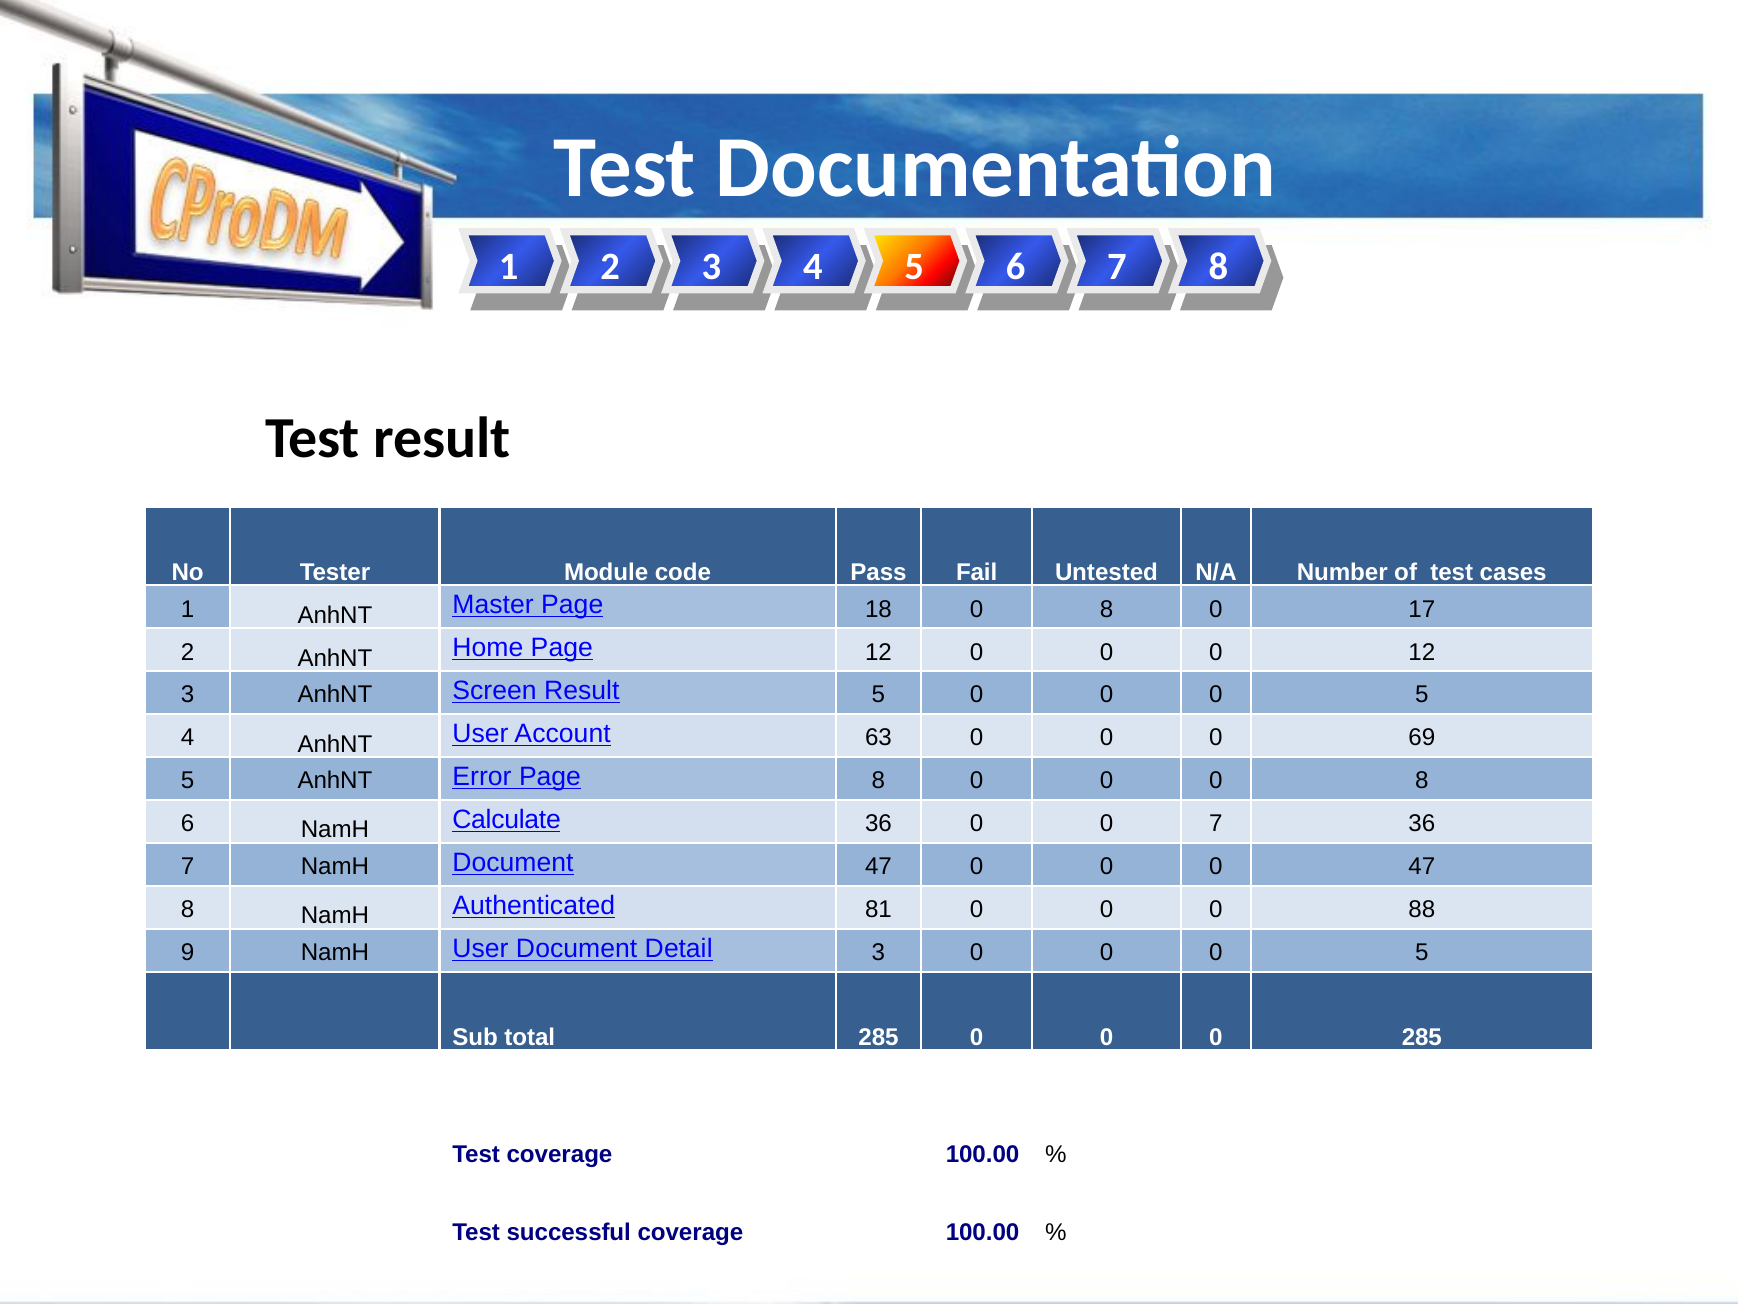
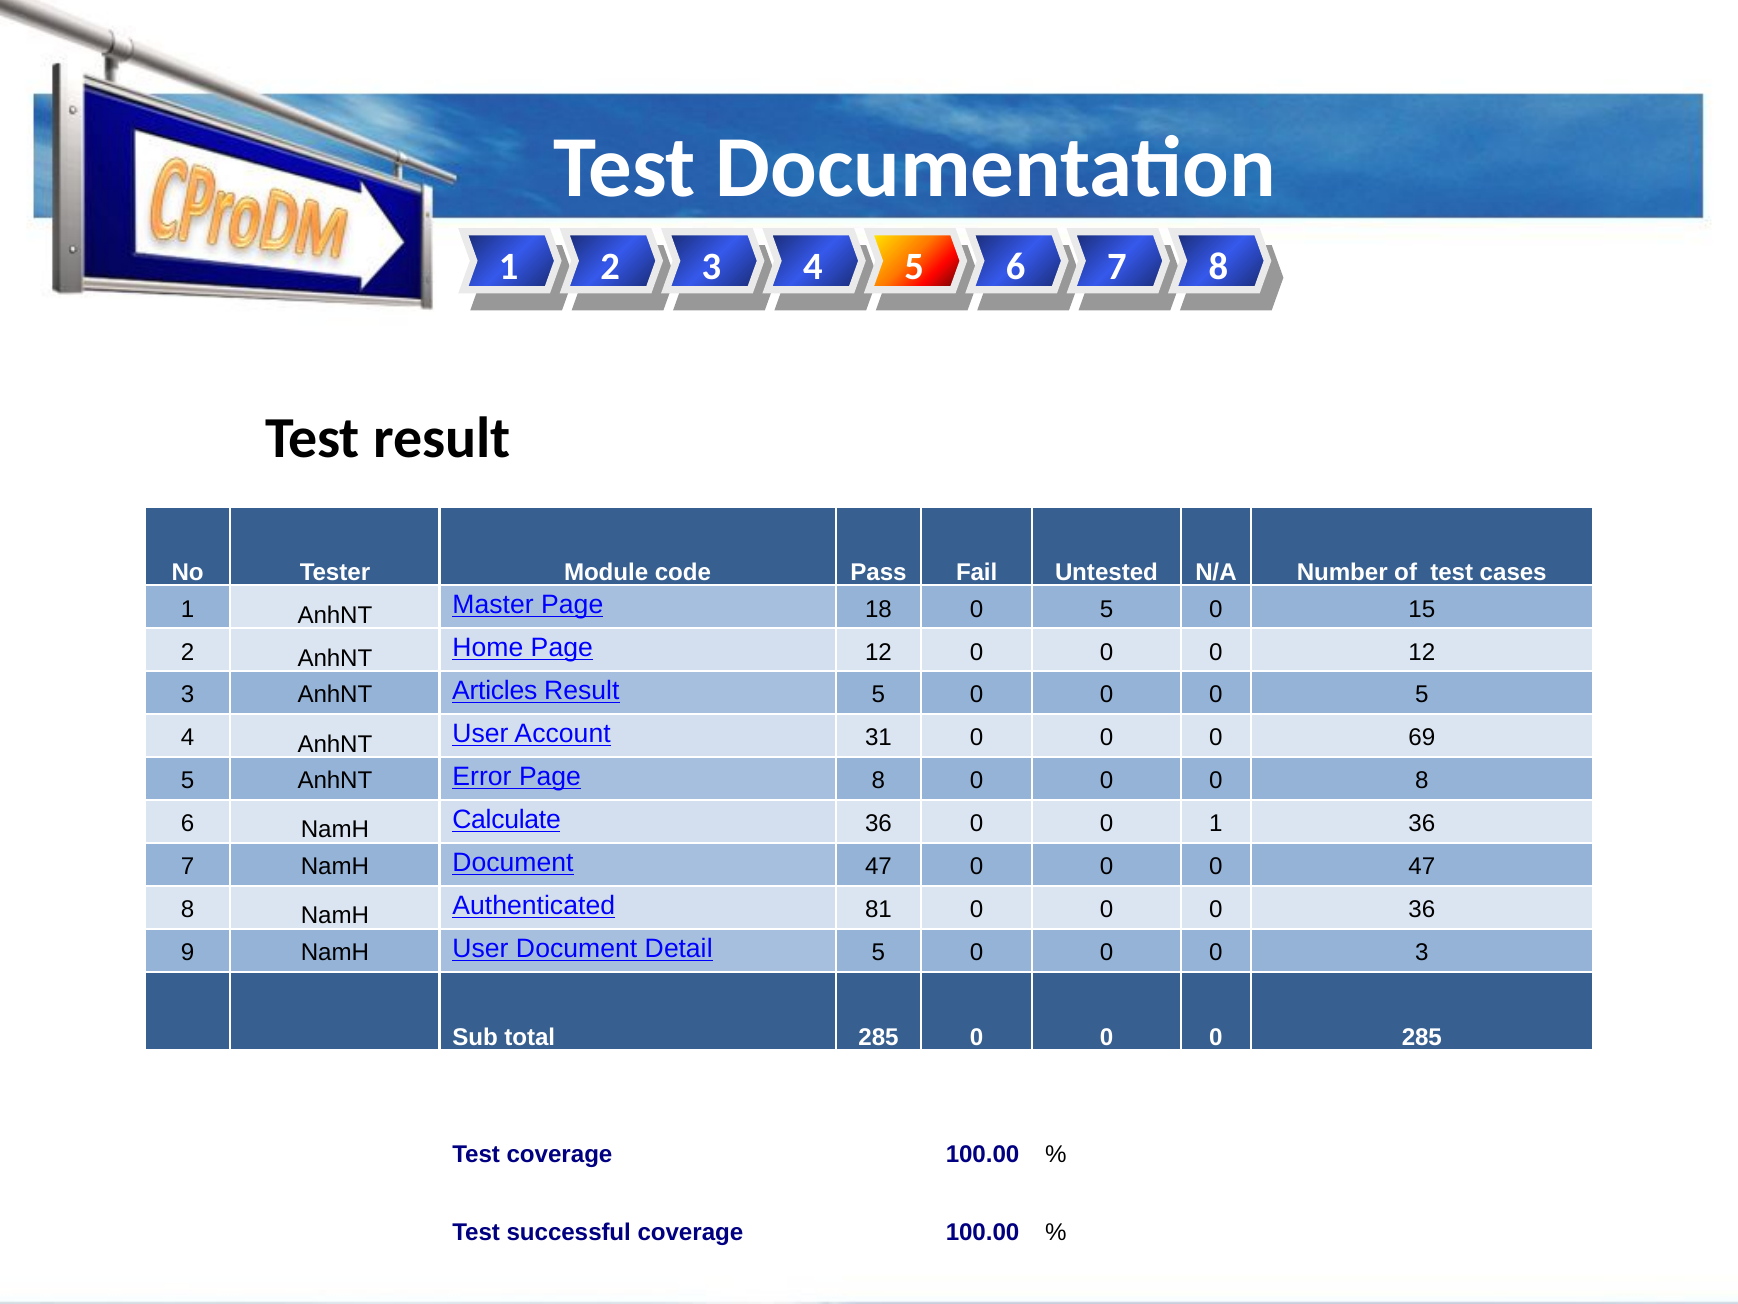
18 0 8: 8 -> 5 (1107, 609)
17: 17 -> 15 (1422, 609)
Screen: Screen -> Articles (495, 691)
63: 63 -> 31 (879, 738)
0 7: 7 -> 1 (1216, 824)
0 88: 88 -> 36 (1422, 910)
Detail 3: 3 -> 5 (878, 953)
5: 5 -> 3 (1422, 953)
